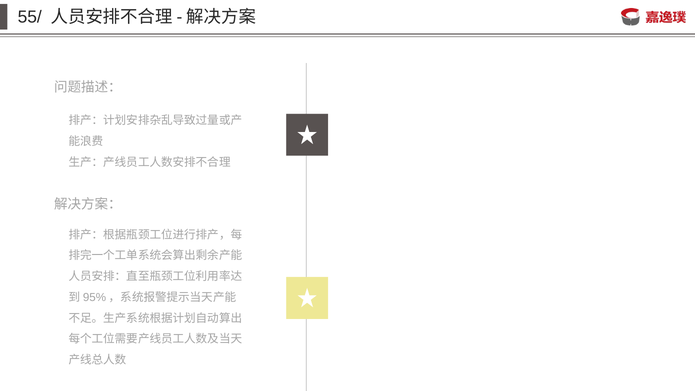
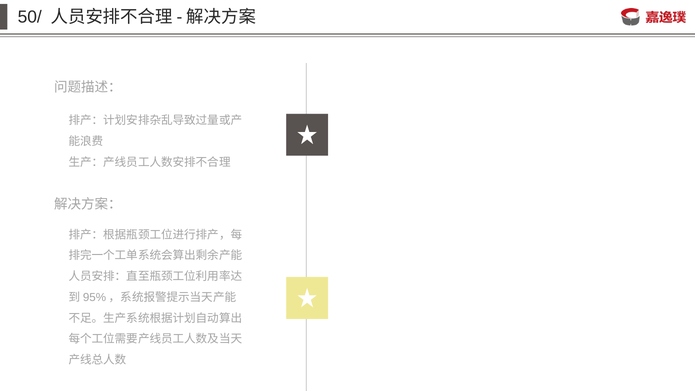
55/: 55/ -> 50/ (30, 17)
